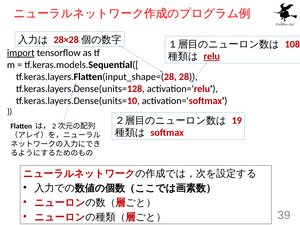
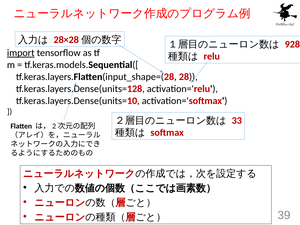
108: 108 -> 928 (292, 44)
relu underline: present -> none (212, 56)
19: 19 -> 33 (237, 121)
